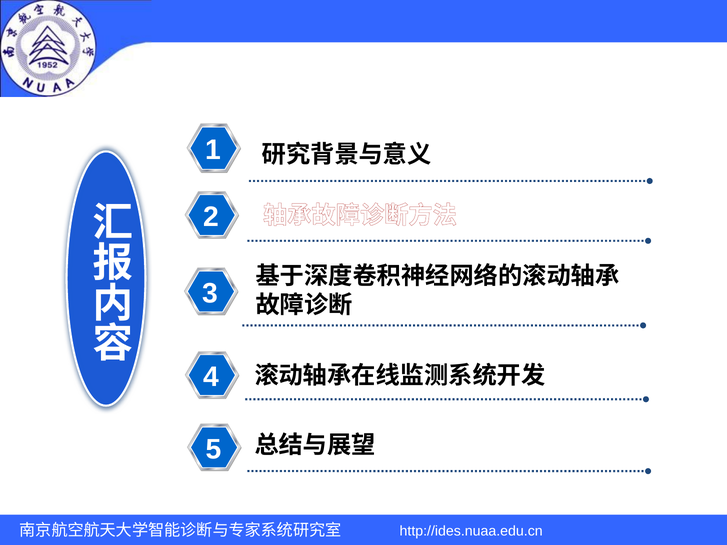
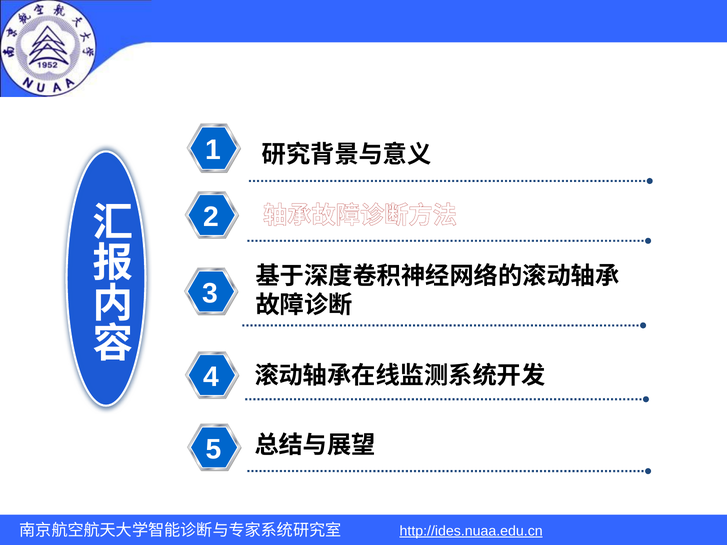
http://ides.nuaa.edu.cn underline: none -> present (471, 531)
